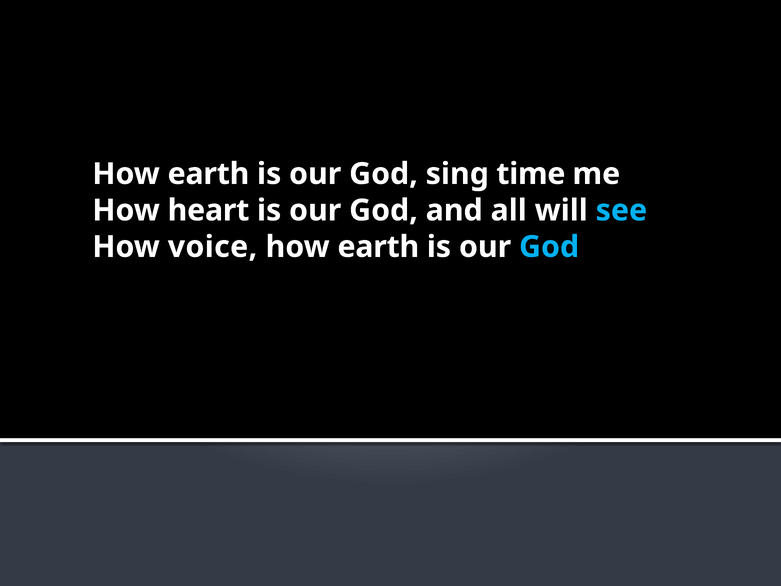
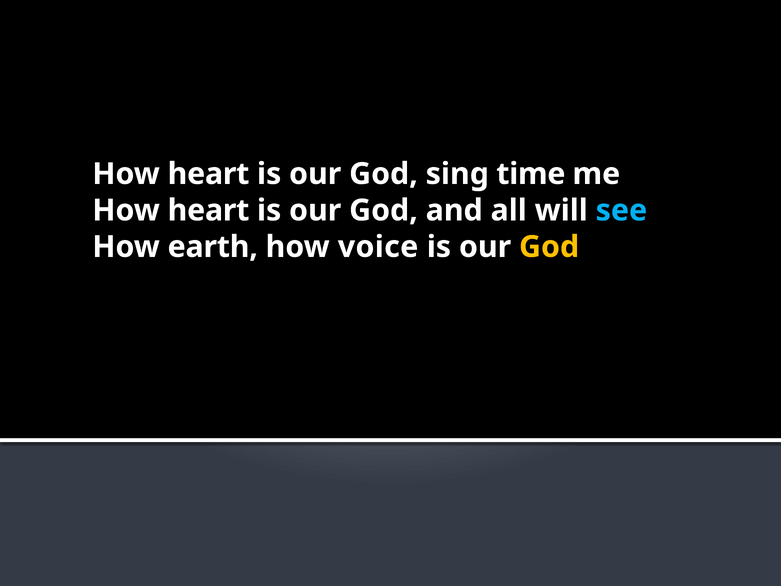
earth: earth -> heart (208, 174)
voice: voice -> earth (213, 247)
earth: earth -> voice (378, 247)
God colour: light blue -> yellow (549, 247)
